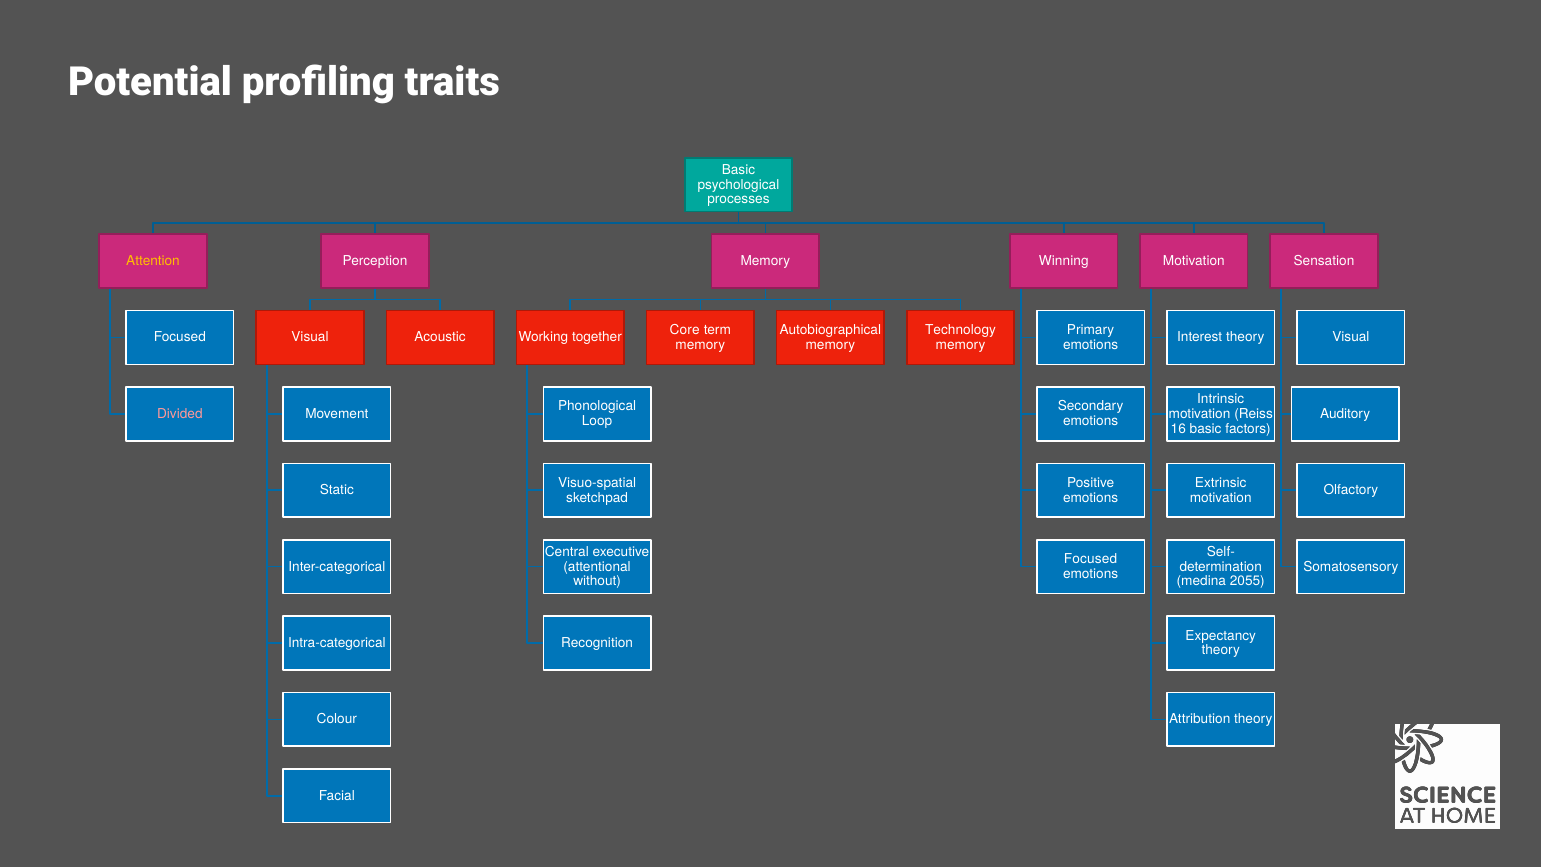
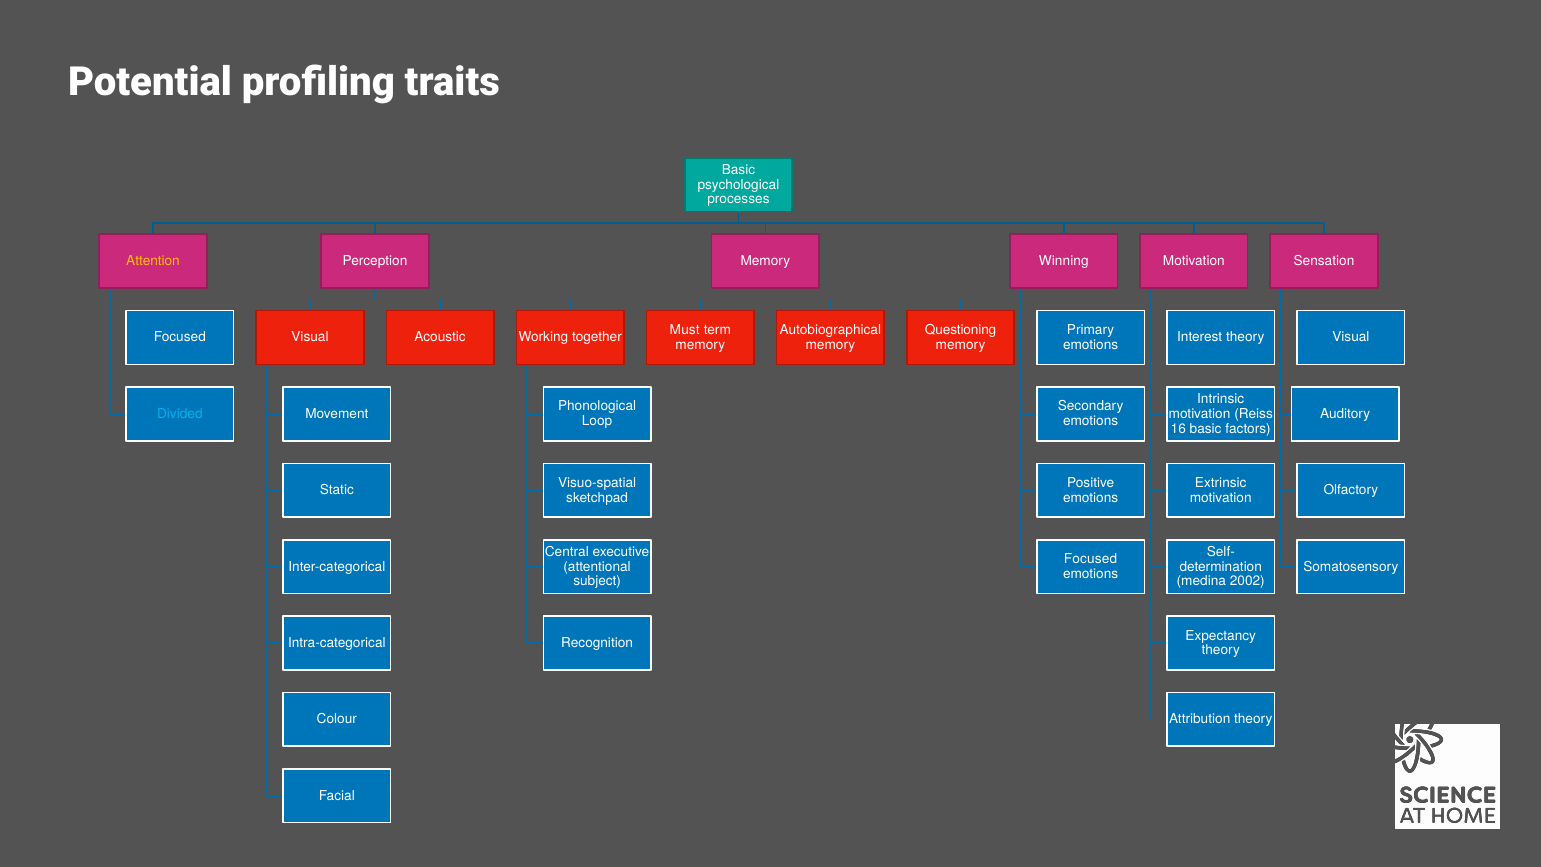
Core: Core -> Must (685, 330)
Technology: Technology -> Questioning (961, 330)
Divided colour: pink -> light blue (180, 414)
without: without -> subject (597, 581)
2055: 2055 -> 2002 (1247, 581)
